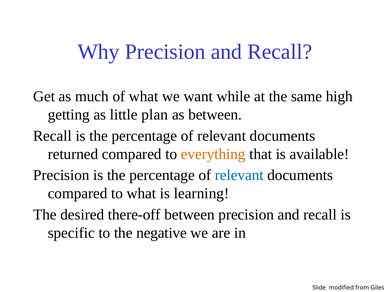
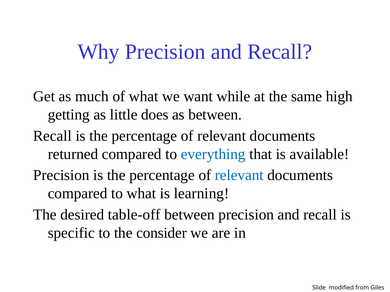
plan: plan -> does (155, 115)
everything colour: orange -> blue (213, 154)
there-off: there-off -> table-off (134, 215)
negative: negative -> consider (162, 233)
